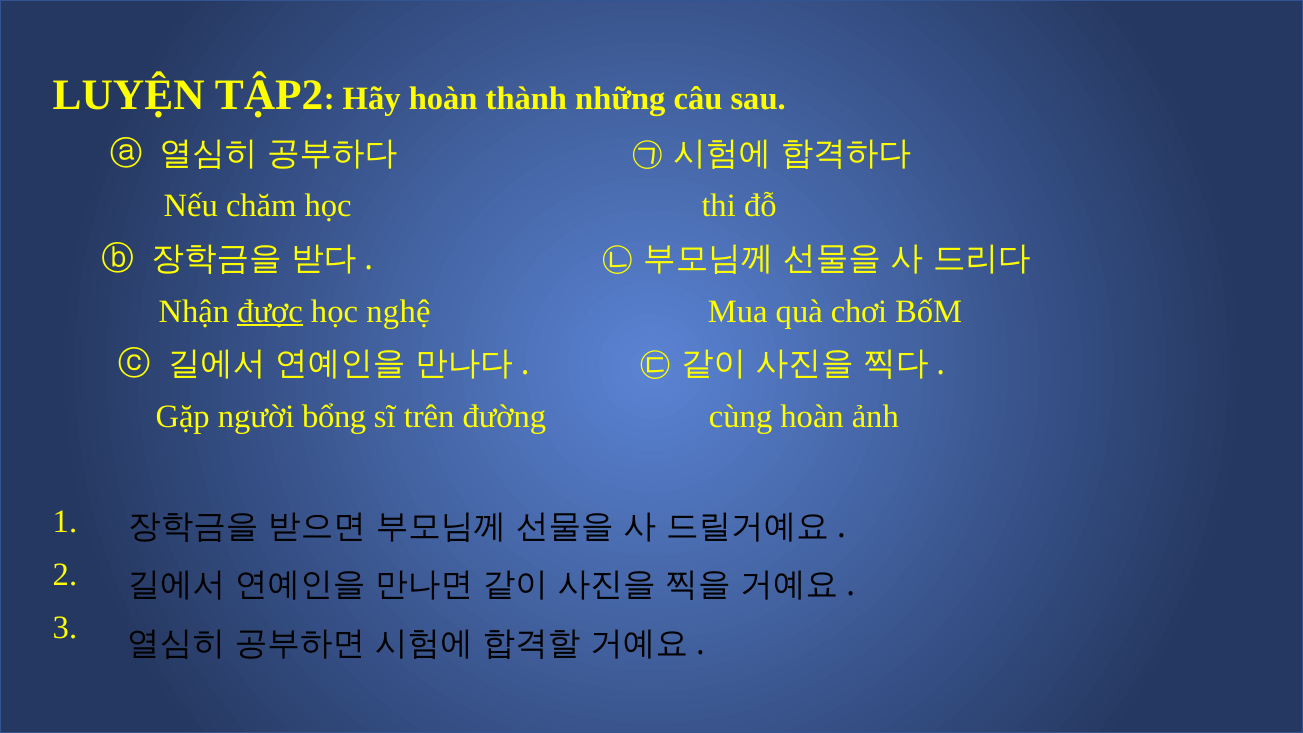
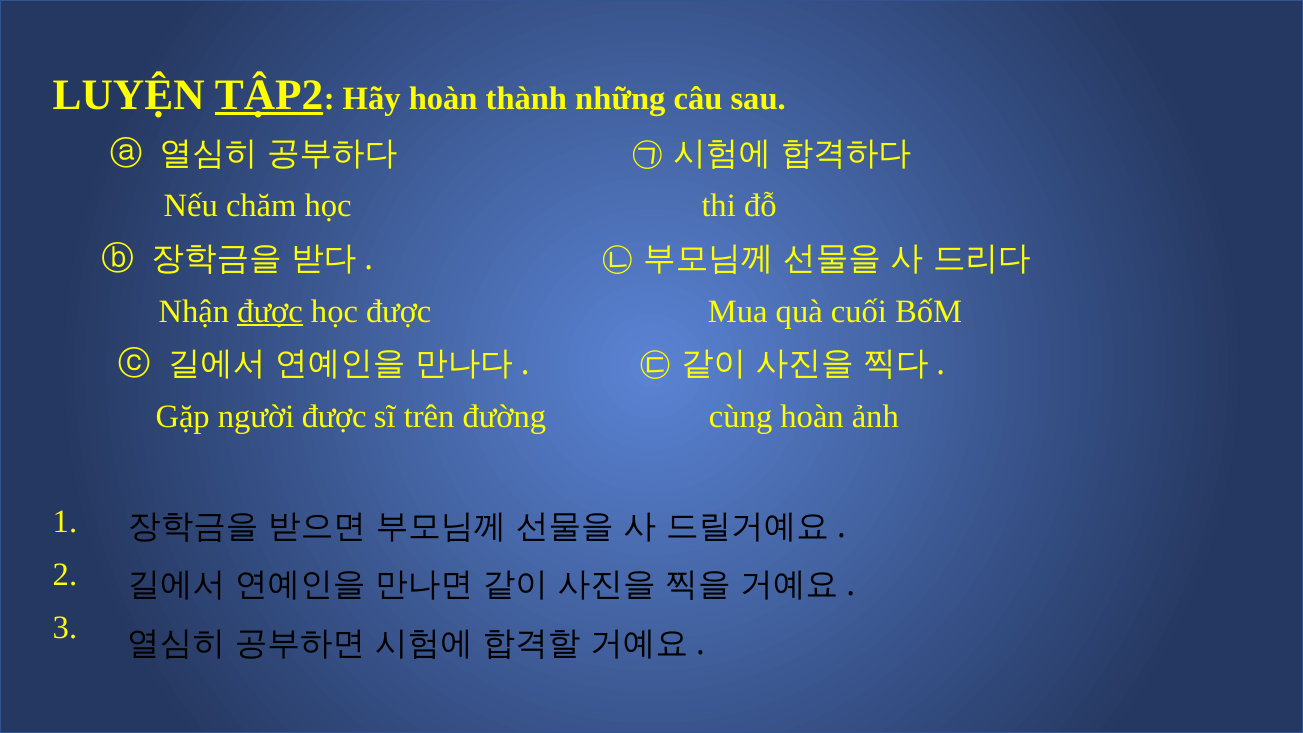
TẬP2 underline: none -> present (269, 95)
học nghệ: nghệ -> được (399, 311)
chơi: chơi -> cuối (859, 311)
người bổng: bổng -> được (334, 417)
